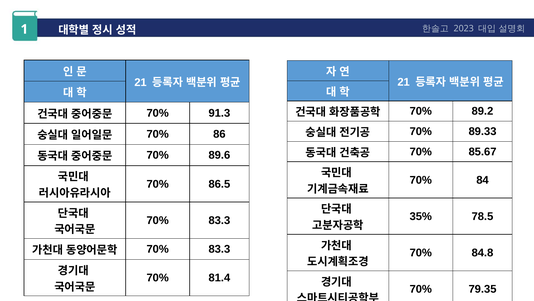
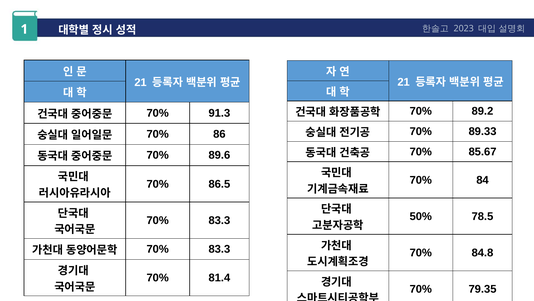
35%: 35% -> 50% (421, 216)
